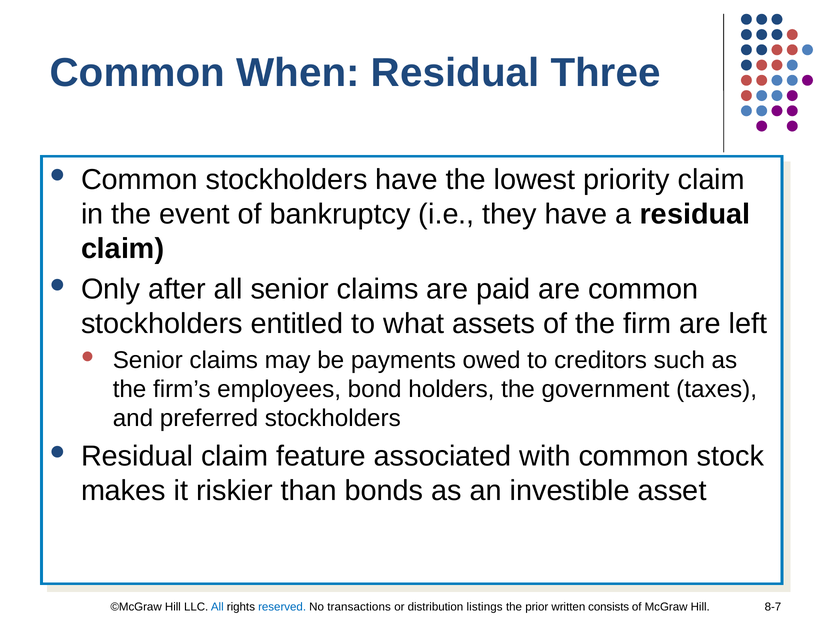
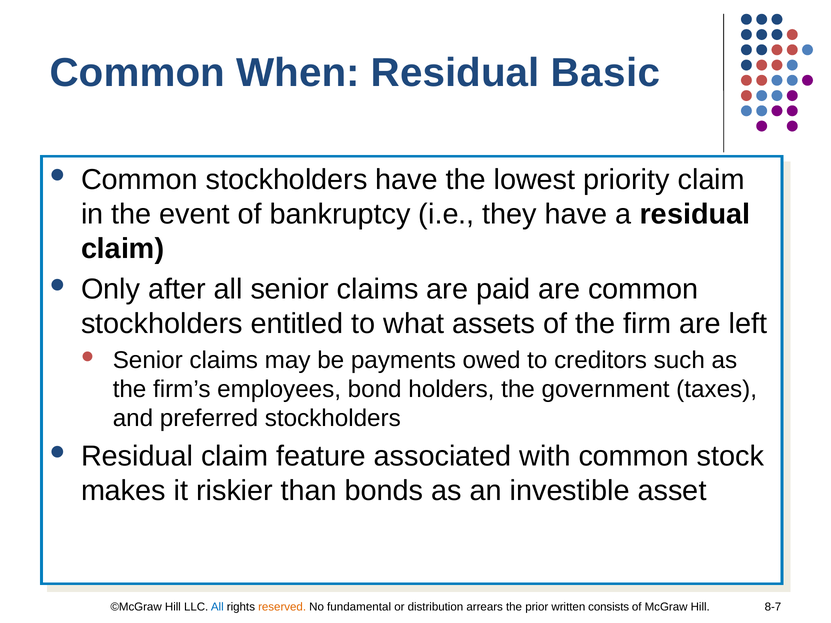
Three: Three -> Basic (605, 73)
reserved colour: blue -> orange (282, 607)
transactions: transactions -> fundamental (359, 607)
listings: listings -> arrears (485, 607)
